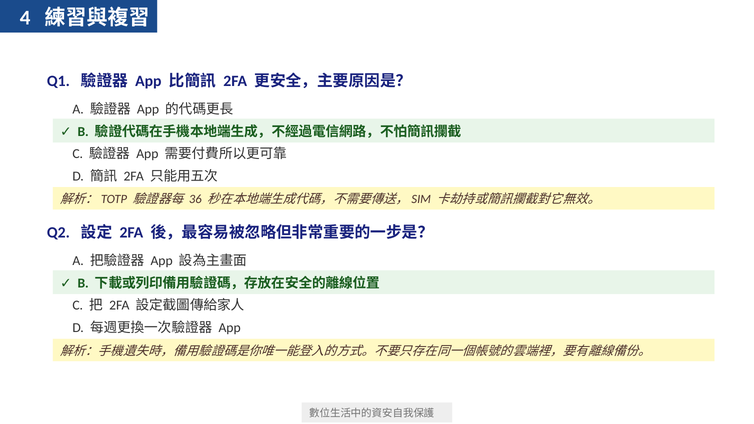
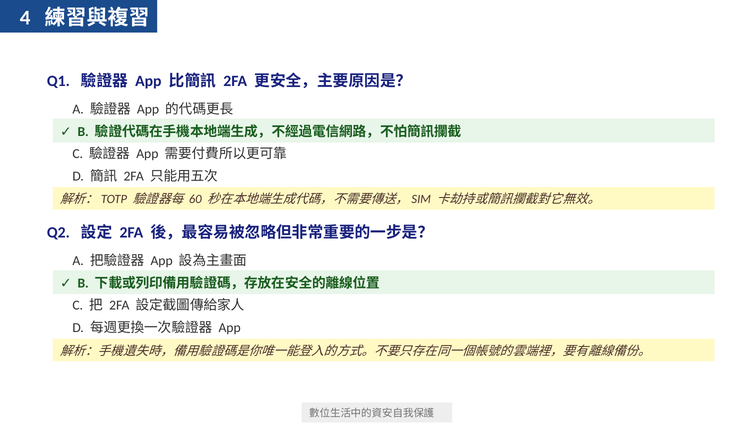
36: 36 -> 60 (195, 199)
